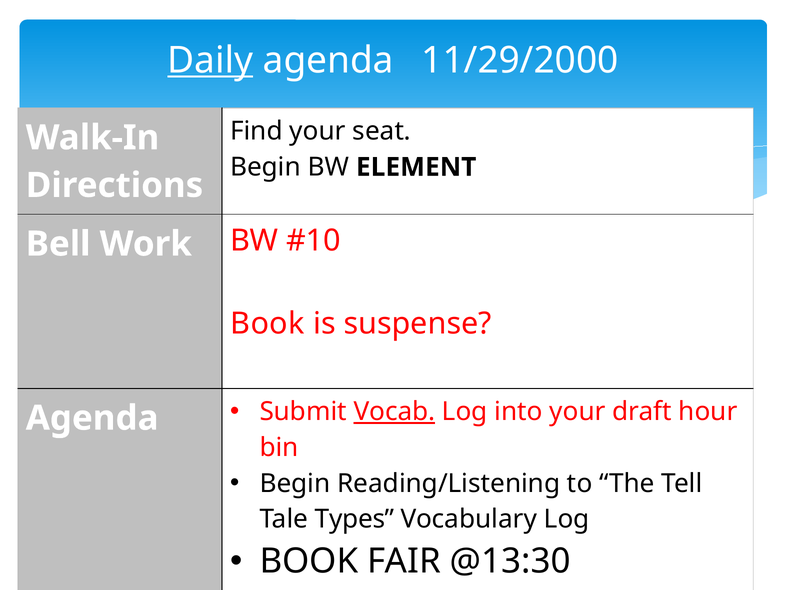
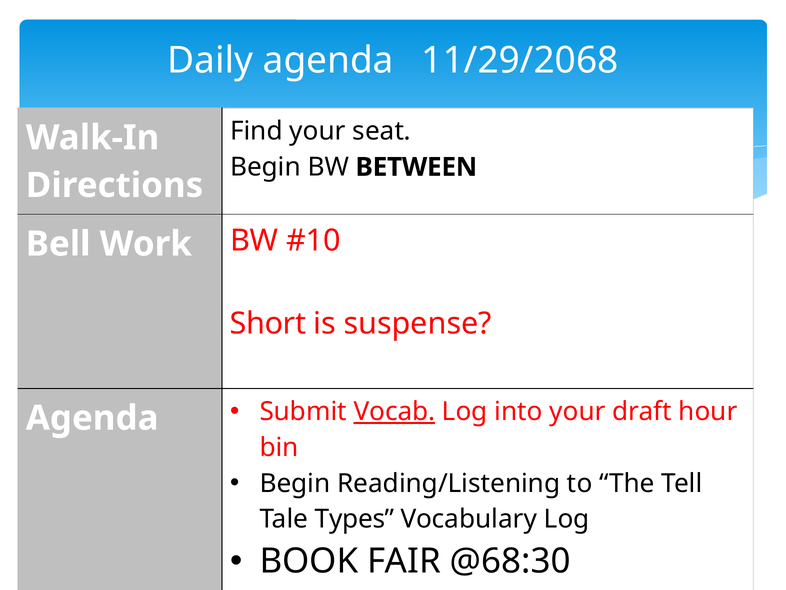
Daily underline: present -> none (210, 60)
11/29/2000: 11/29/2000 -> 11/29/2068 (520, 60)
ELEMENT: ELEMENT -> BETWEEN (416, 167)
Book: Book -> Short (268, 324)
@13:30: @13:30 -> @68:30 (510, 561)
